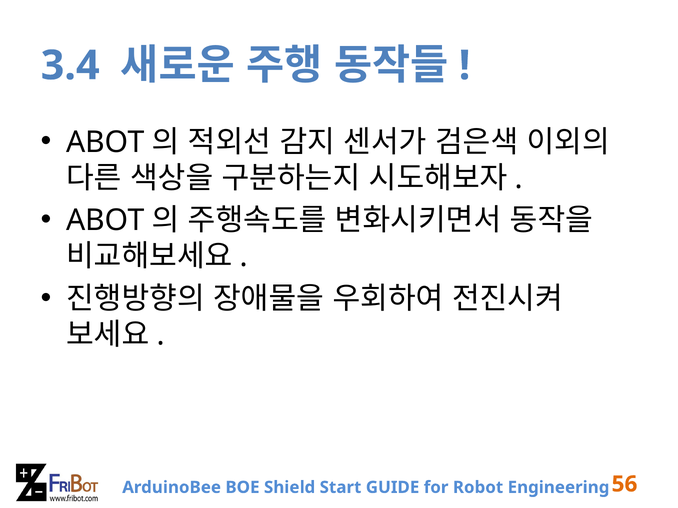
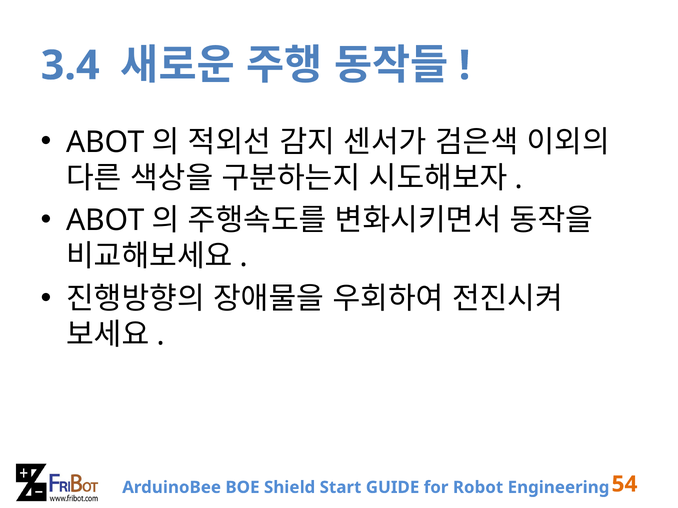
56: 56 -> 54 (624, 485)
